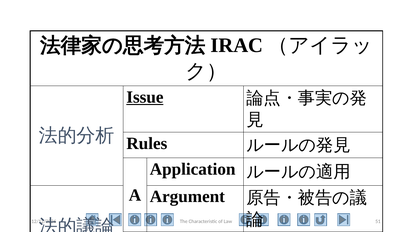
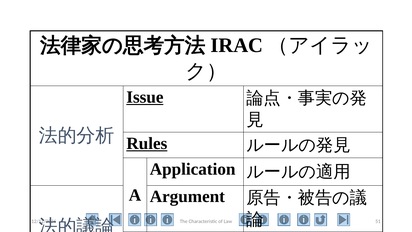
Rules underline: none -> present (147, 143)
